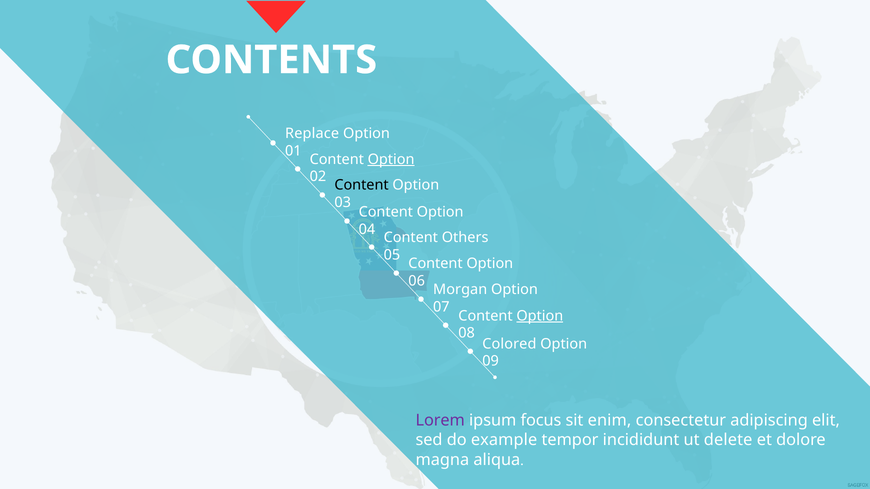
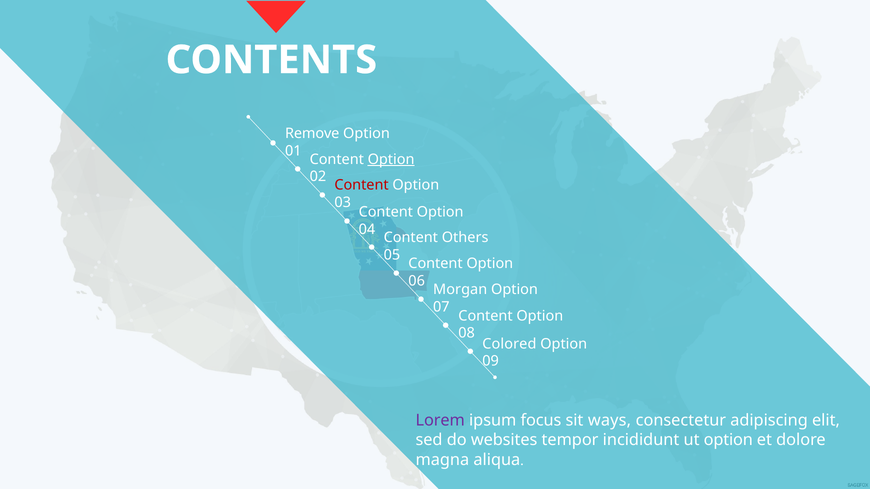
Replace: Replace -> Remove (312, 134)
Content colour: black -> red (362, 185)
Option underline: present -> none (540, 316)
enim: enim -> ways (610, 421)
example: example -> websites (504, 440)
ut delete: delete -> option (728, 440)
